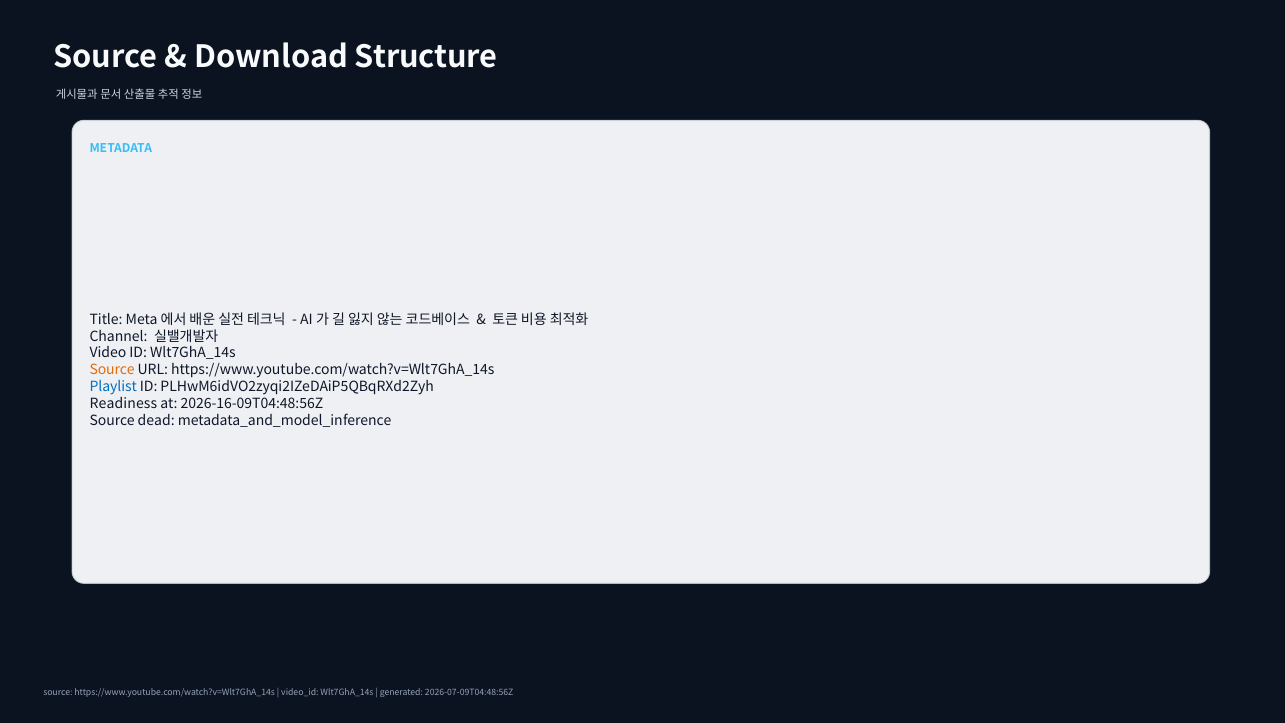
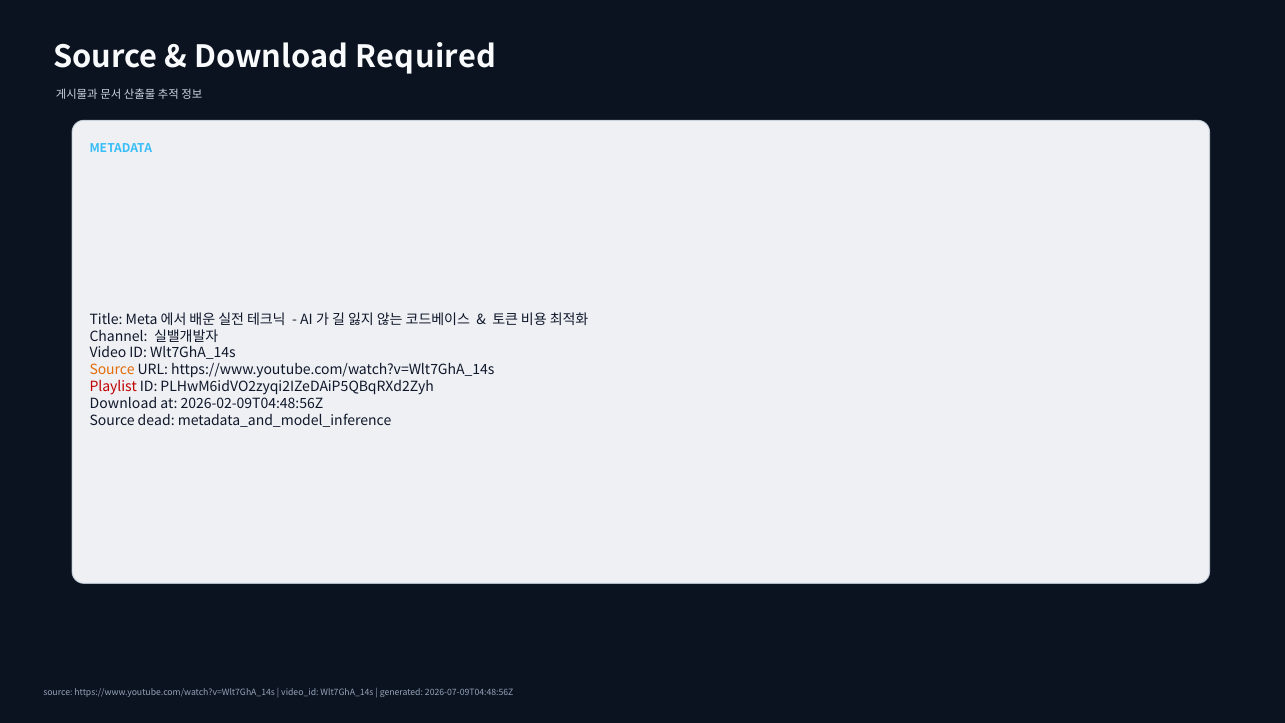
Structure: Structure -> Required (426, 58)
Playlist colour: blue -> red (113, 387)
Readiness: Readiness -> Download (123, 404)
2026-16-09T04:48:56Z: 2026-16-09T04:48:56Z -> 2026-02-09T04:48:56Z (252, 404)
